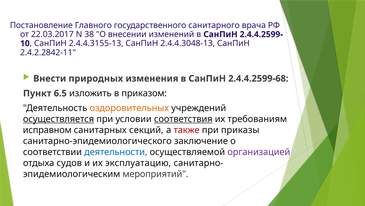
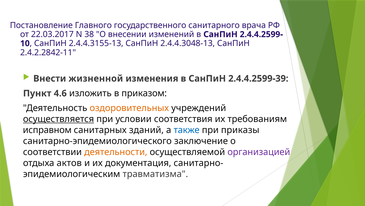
природных: природных -> жизненной (96, 78)
2.4.4.2599-68: 2.4.4.2599-68 -> 2.4.4.2599-39 (258, 78)
6.5: 6.5 -> 4.6 (60, 93)
соответствия underline: present -> none (183, 119)
секций: секций -> зданий (146, 130)
также colour: red -> blue (187, 130)
деятельности colour: blue -> orange (116, 152)
судов: судов -> актов (69, 163)
эксплуатацию: эксплуатацию -> документация (138, 163)
мероприятий: мероприятий -> травматизма (155, 174)
